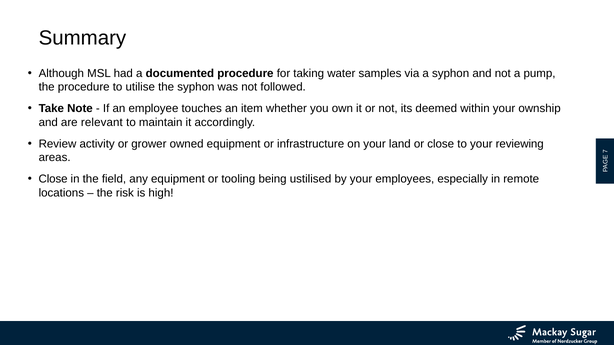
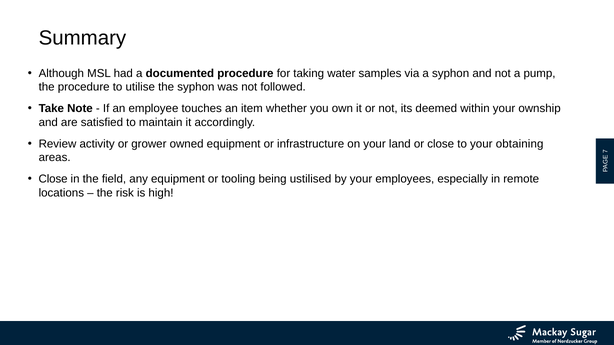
relevant: relevant -> satisfied (102, 123)
reviewing: reviewing -> obtaining (520, 144)
